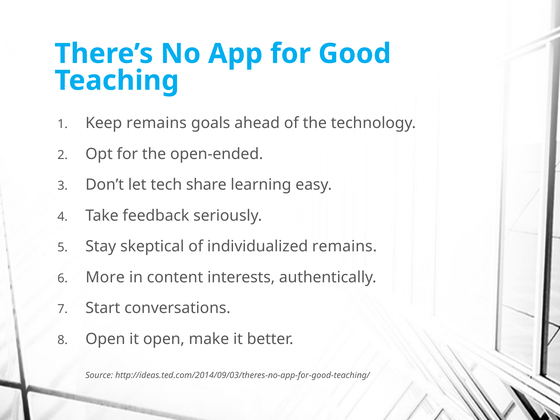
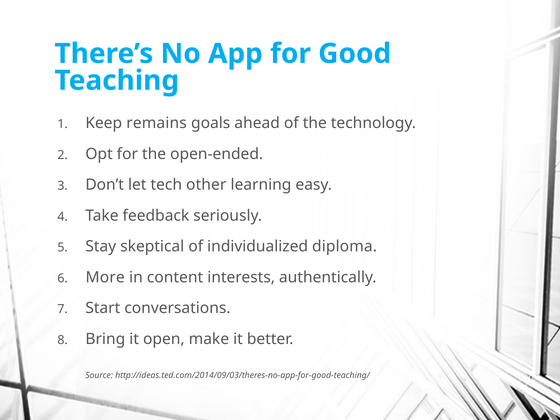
share: share -> other (206, 185)
individualized remains: remains -> diploma (345, 246)
Open: Open -> Bring (105, 339)
